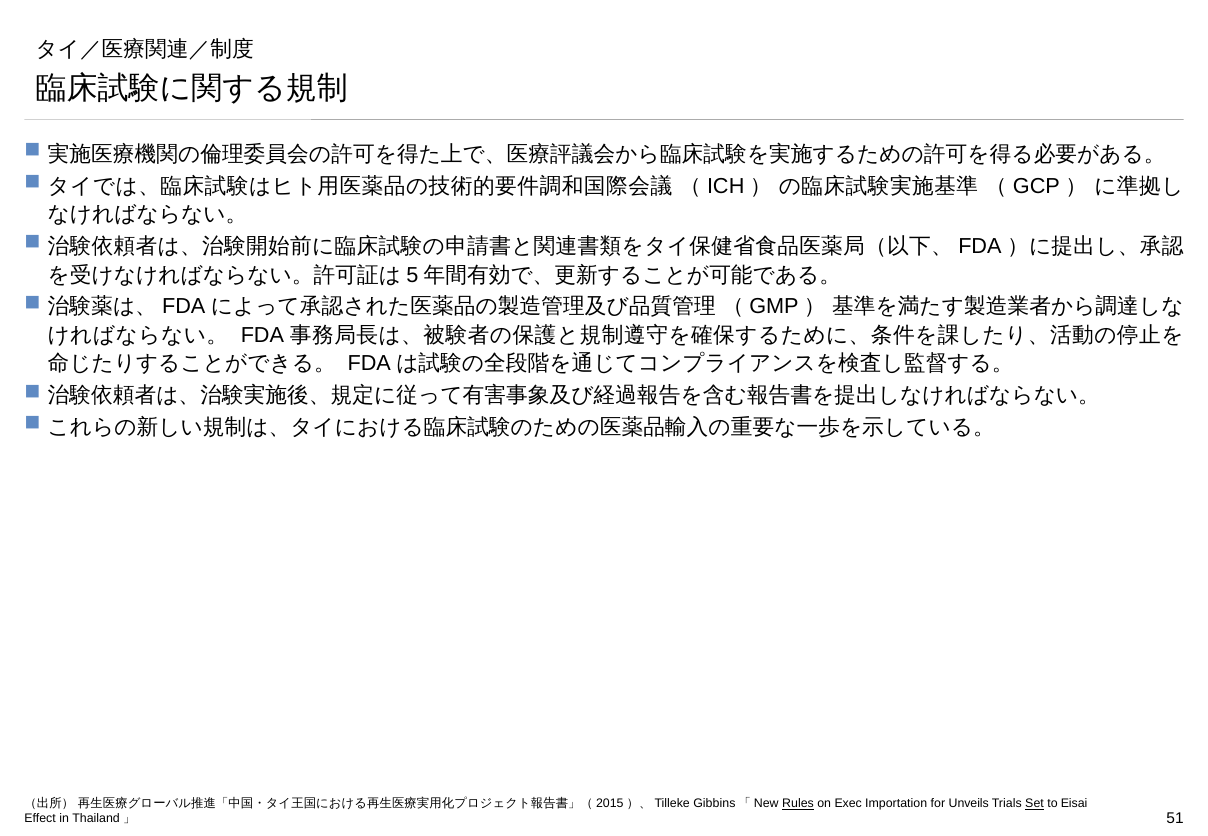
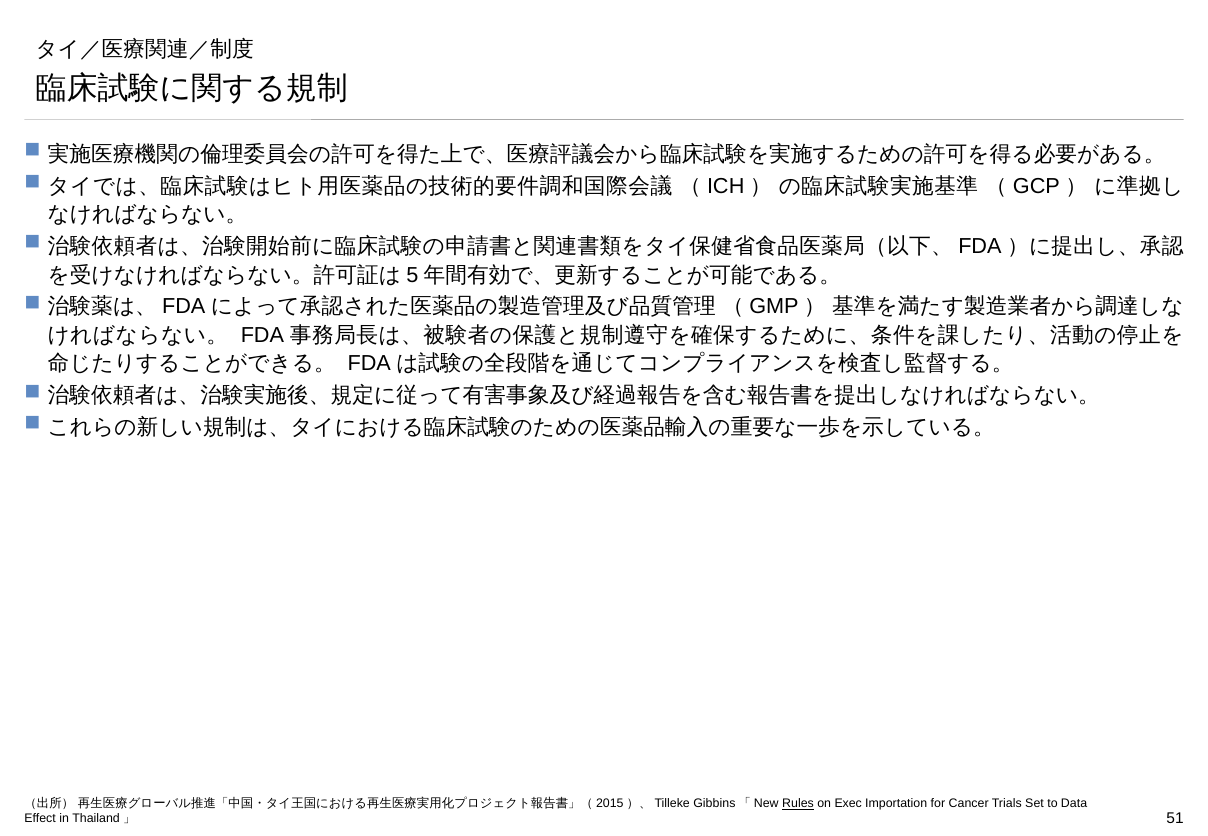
Unveils: Unveils -> Cancer (969, 804)
Set underline: present -> none (1035, 804)
Eisai: Eisai -> Data (1074, 804)
